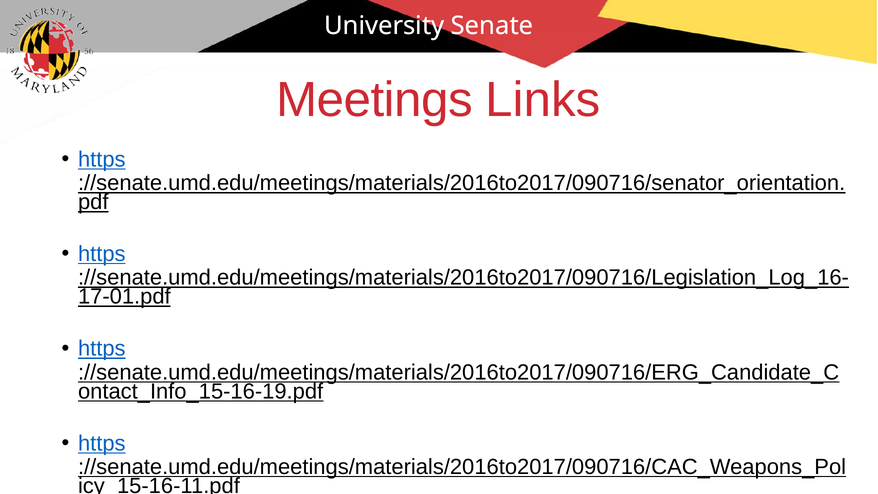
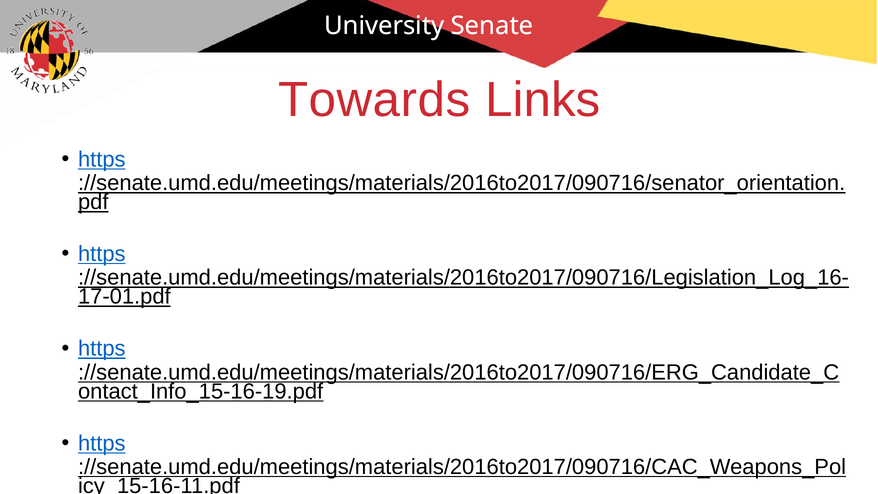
Meetings: Meetings -> Towards (374, 100)
